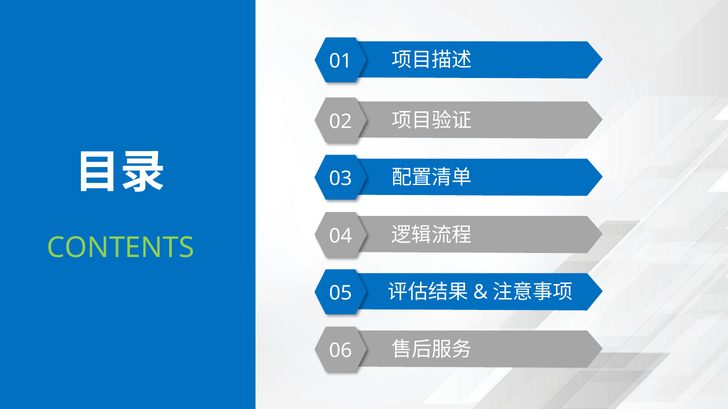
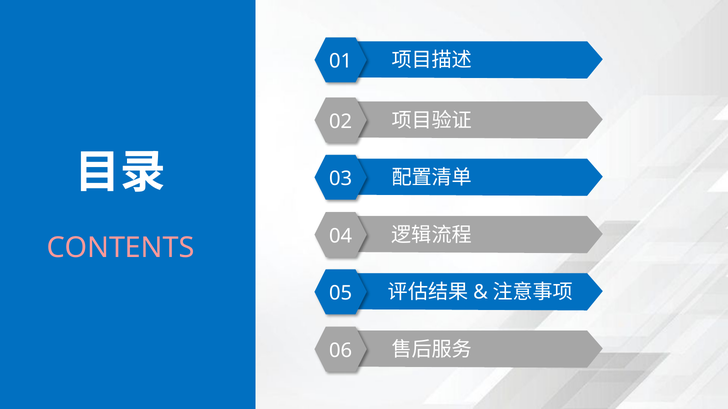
CONTENTS colour: light green -> pink (121, 248)
